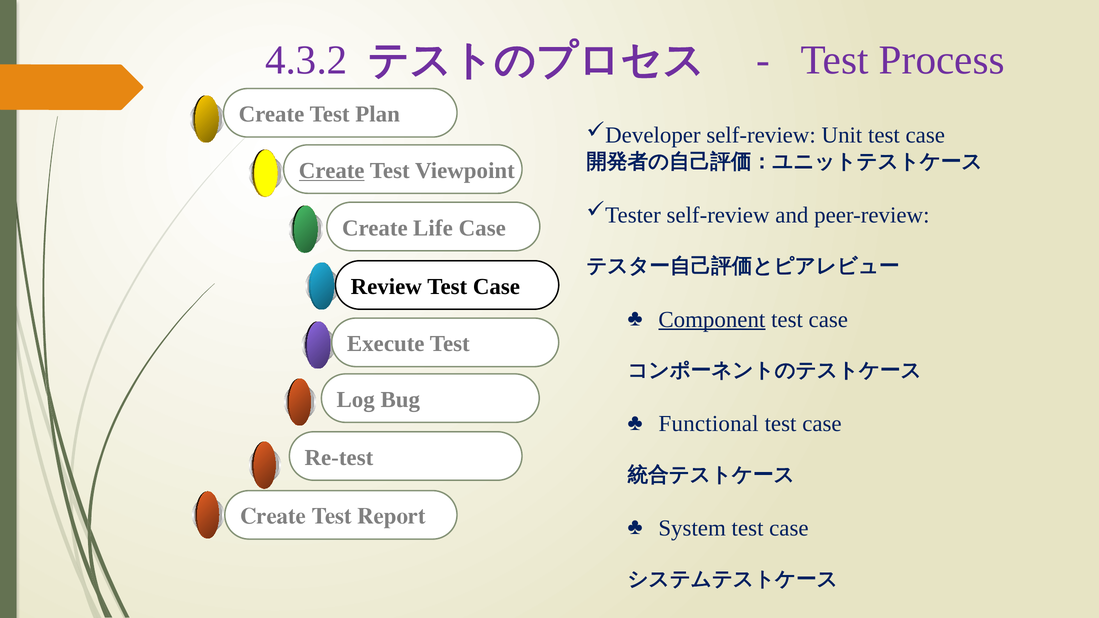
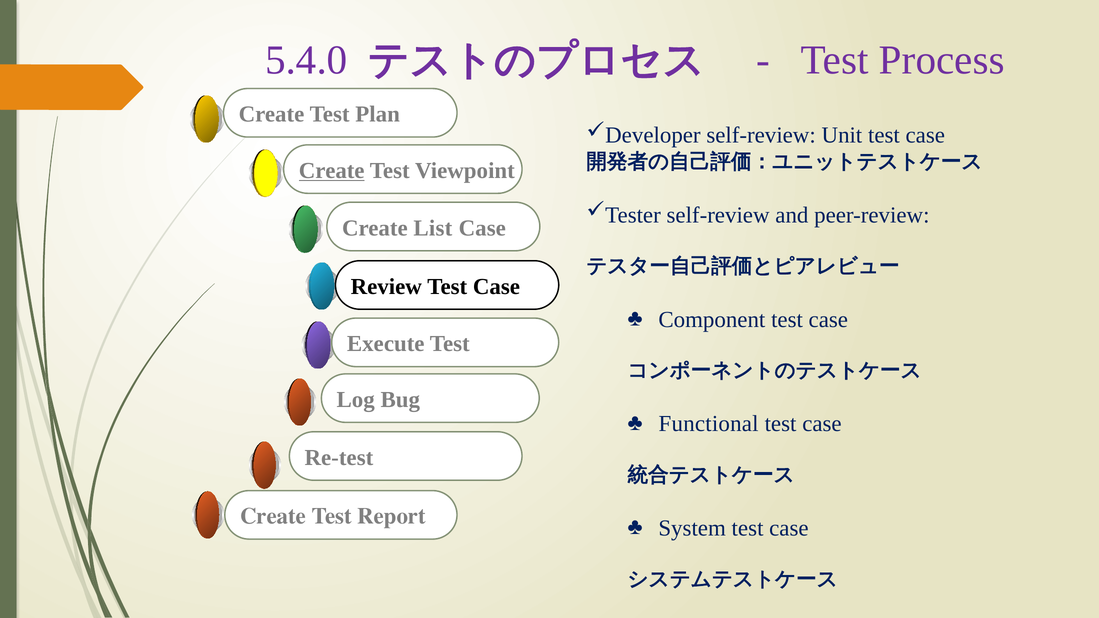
4.3.2: 4.3.2 -> 5.4.0 (306, 60)
Life: Life -> List (433, 228)
Component underline: present -> none (712, 320)
